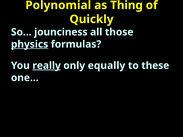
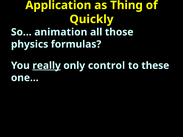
Polynomial: Polynomial -> Application (58, 5)
jounciness: jounciness -> animation (61, 32)
physics underline: present -> none (30, 44)
equally: equally -> control (107, 66)
